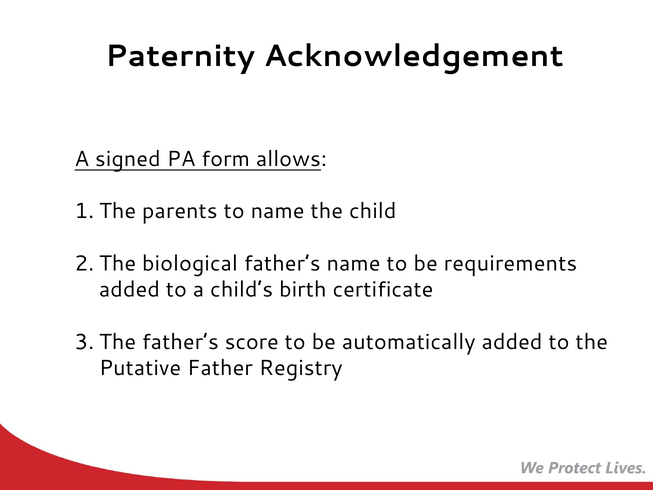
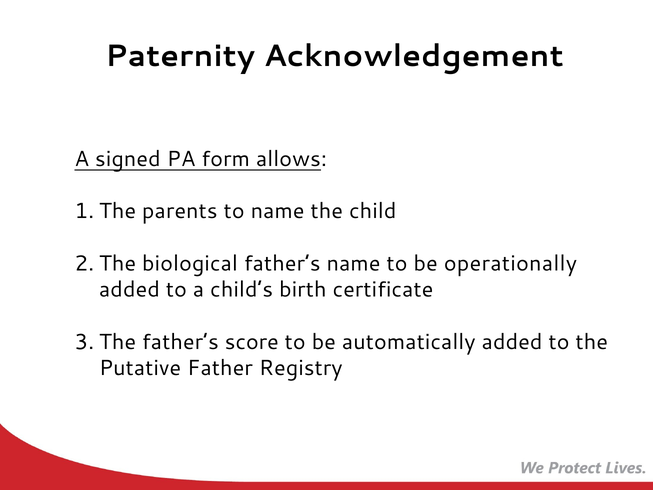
requirements: requirements -> operationally (510, 263)
